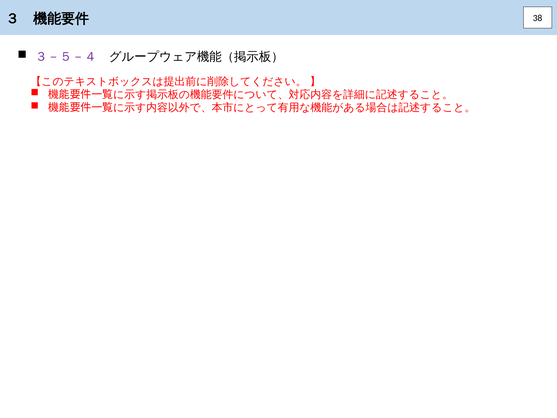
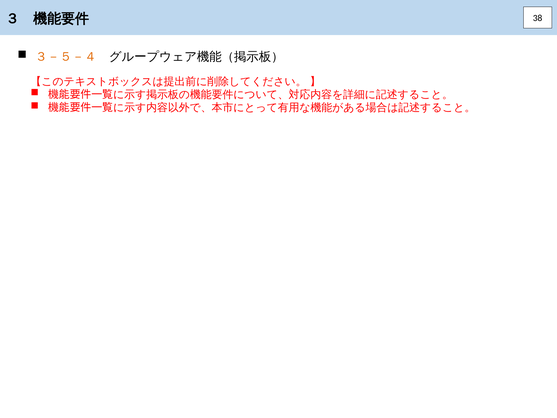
３－５－４ colour: purple -> orange (66, 57)
